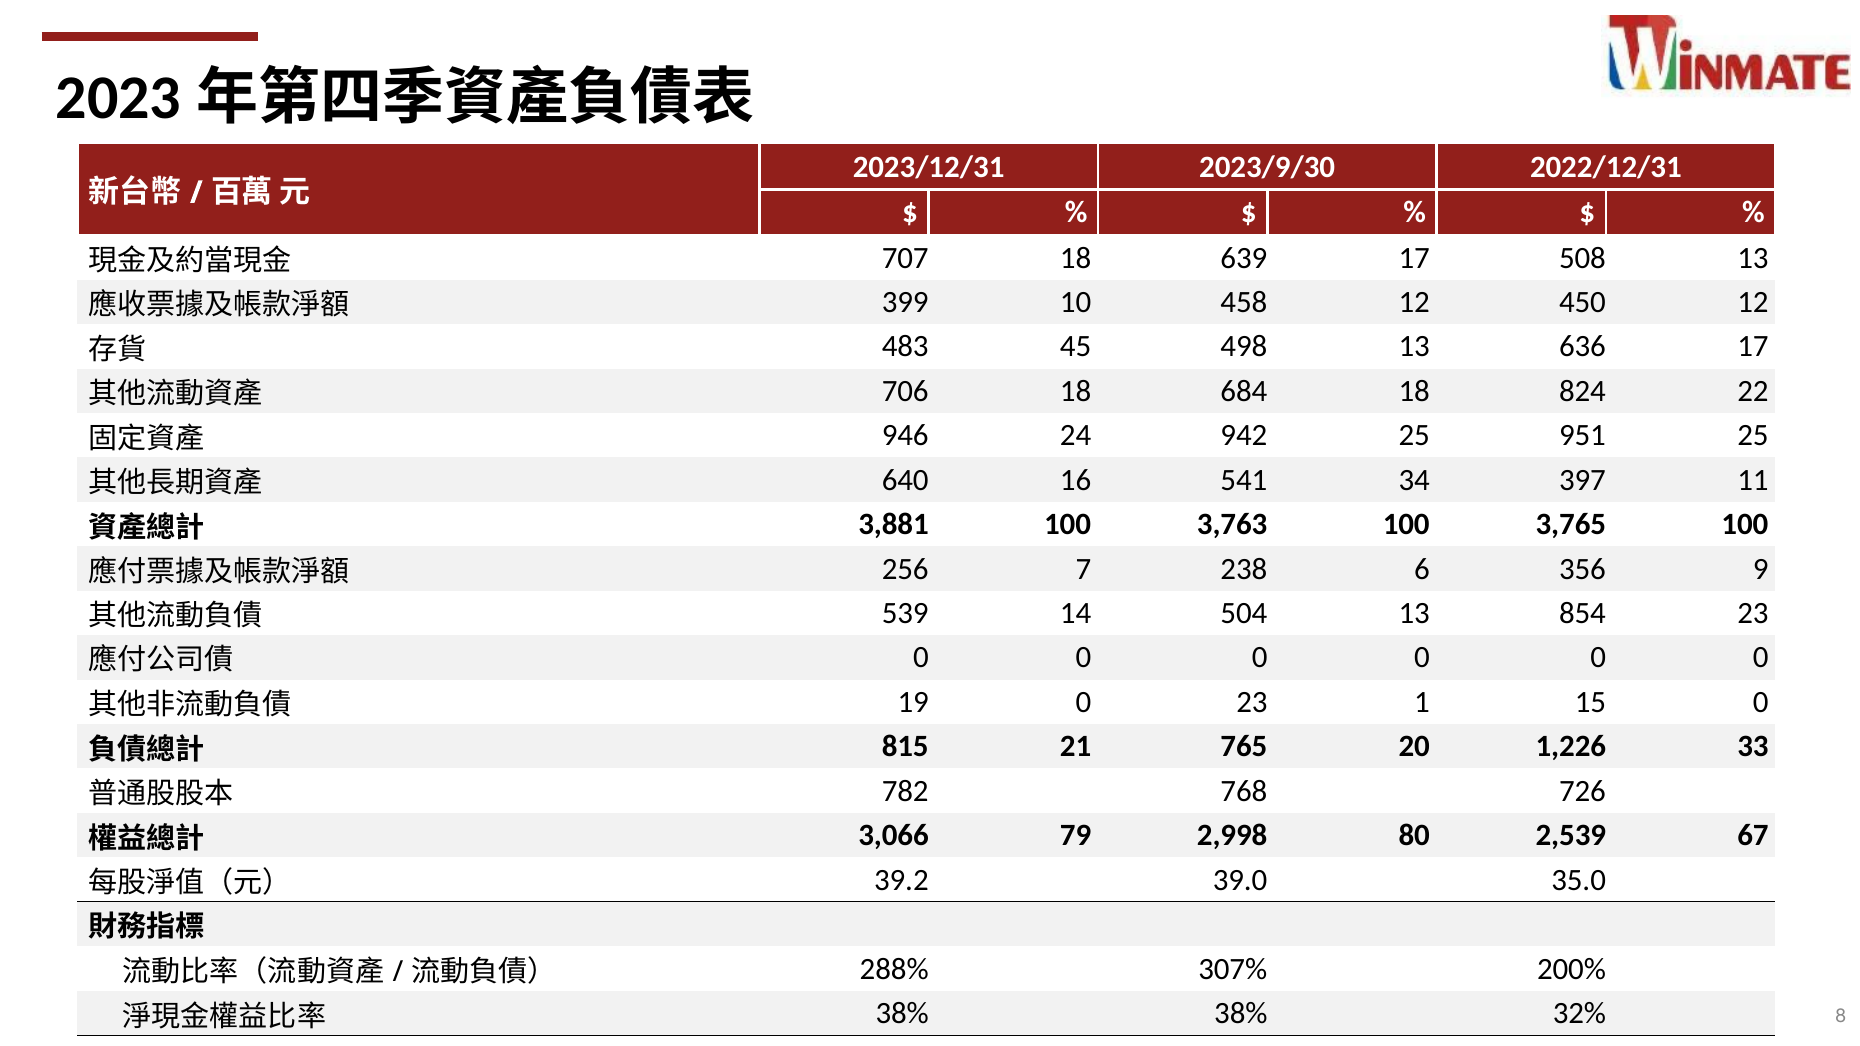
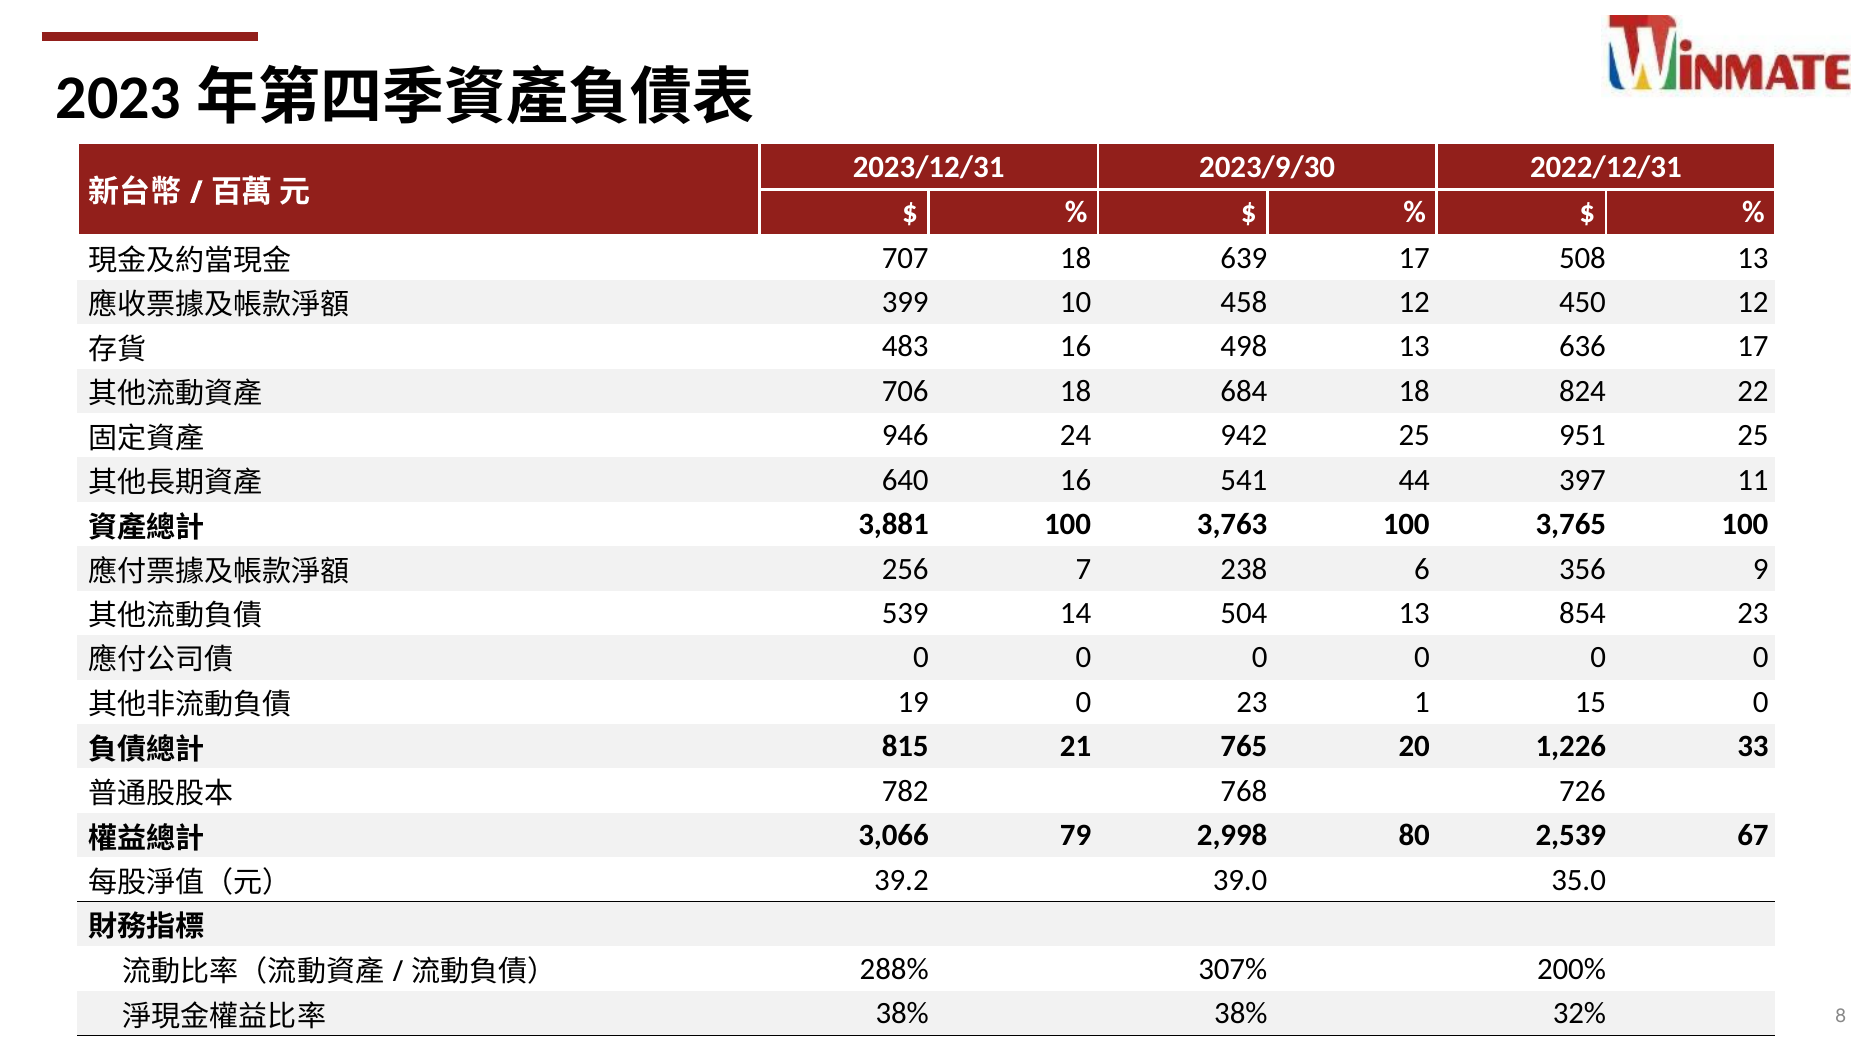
483 45: 45 -> 16 (1076, 347)
34: 34 -> 44 (1414, 480)
